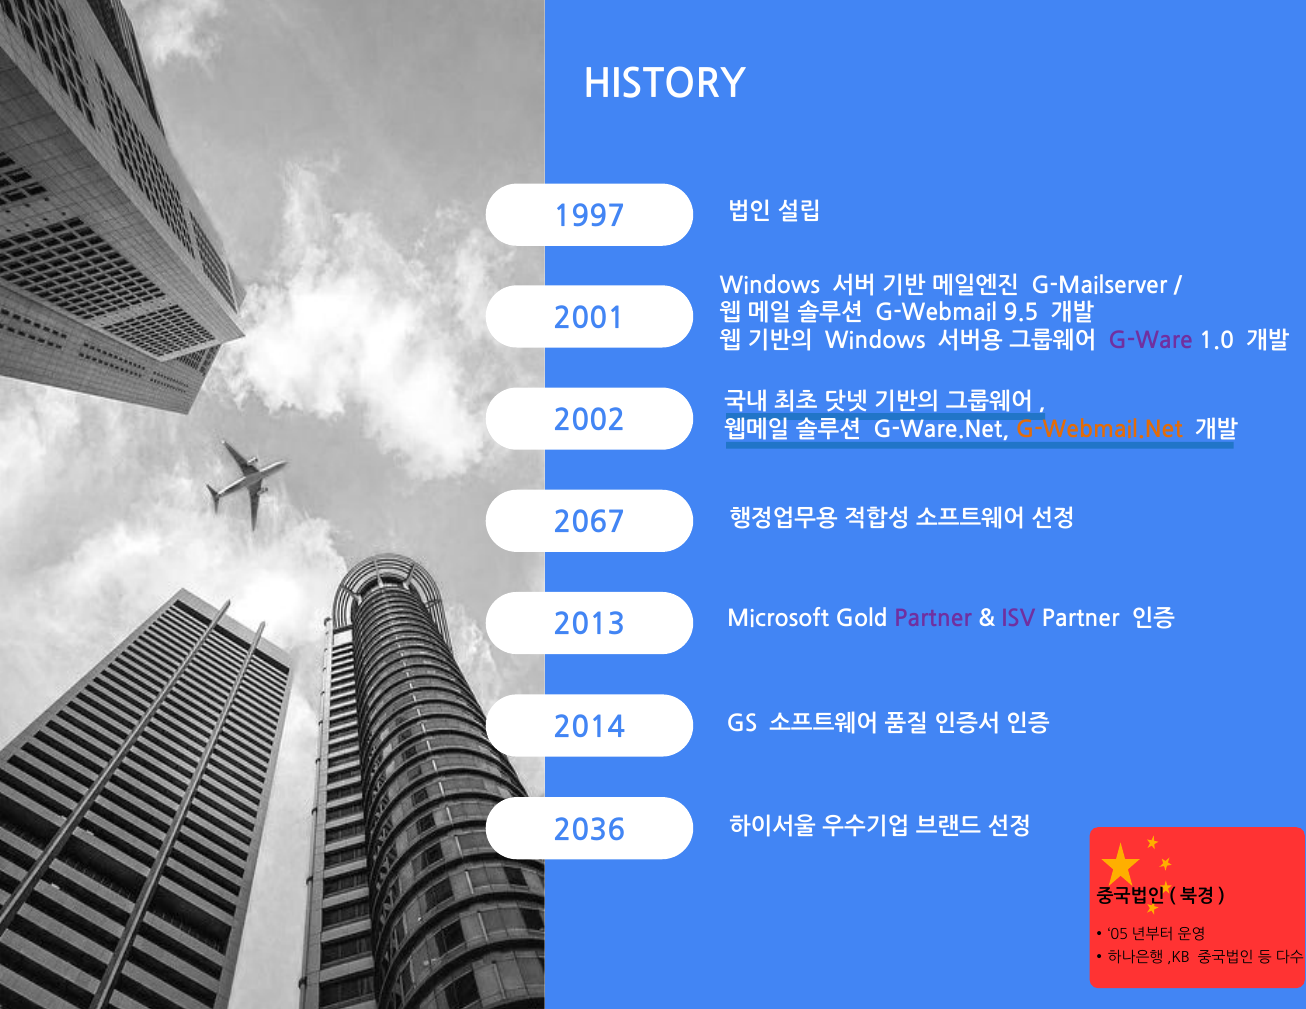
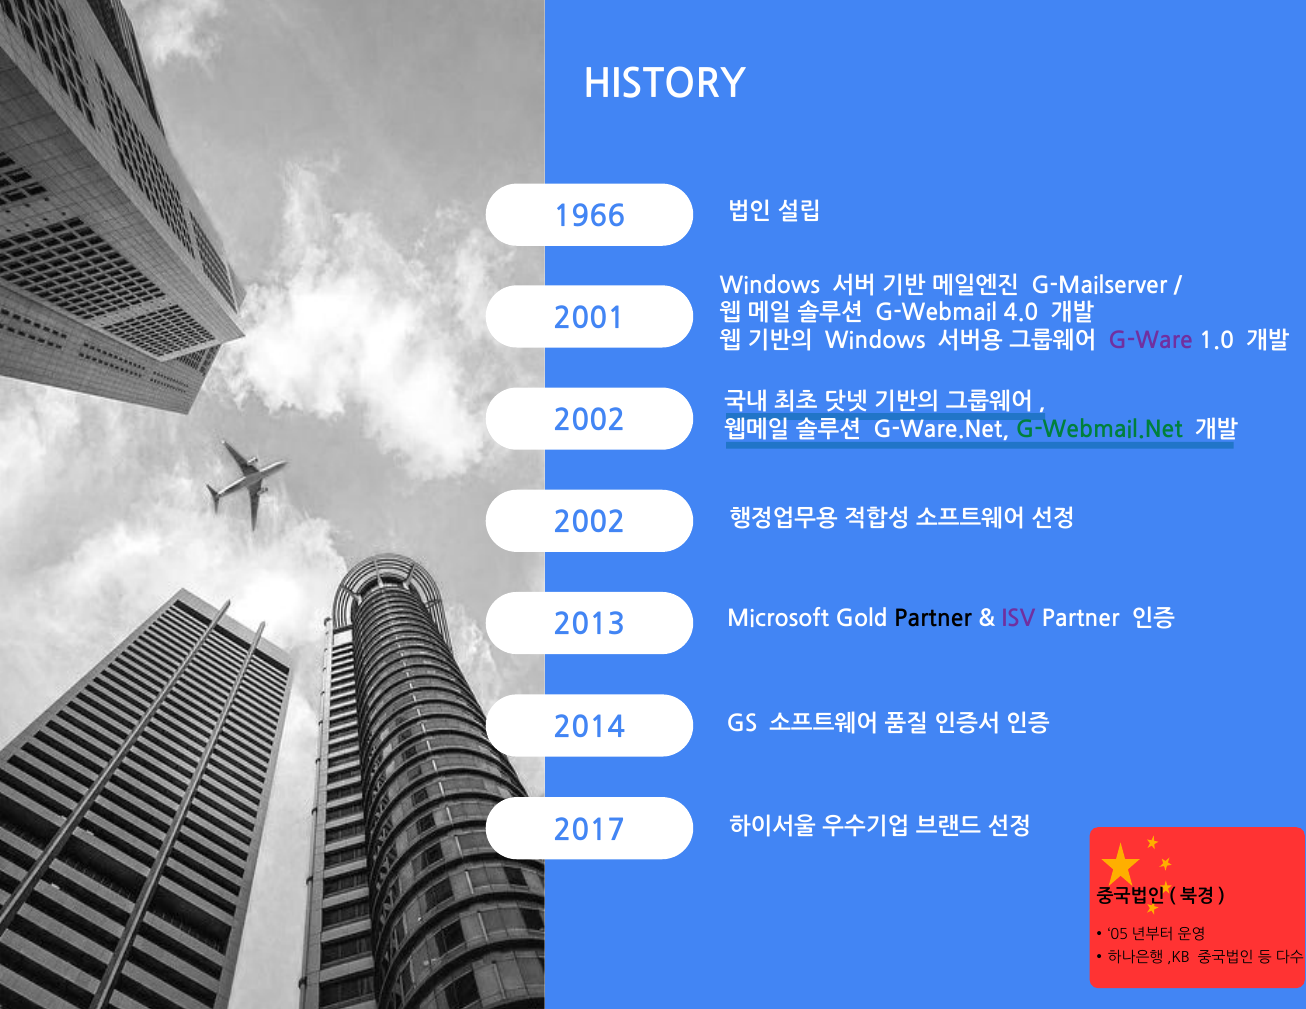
1997: 1997 -> 1966 (589, 217)
9.5: 9.5 -> 4.0 (1021, 313)
G-Webmail.Net colour: orange -> green (1099, 430)
2067: 2067 -> 2002 (589, 523)
Partner colour: purple -> black (933, 619)
2036: 2036 -> 2017 (589, 830)
